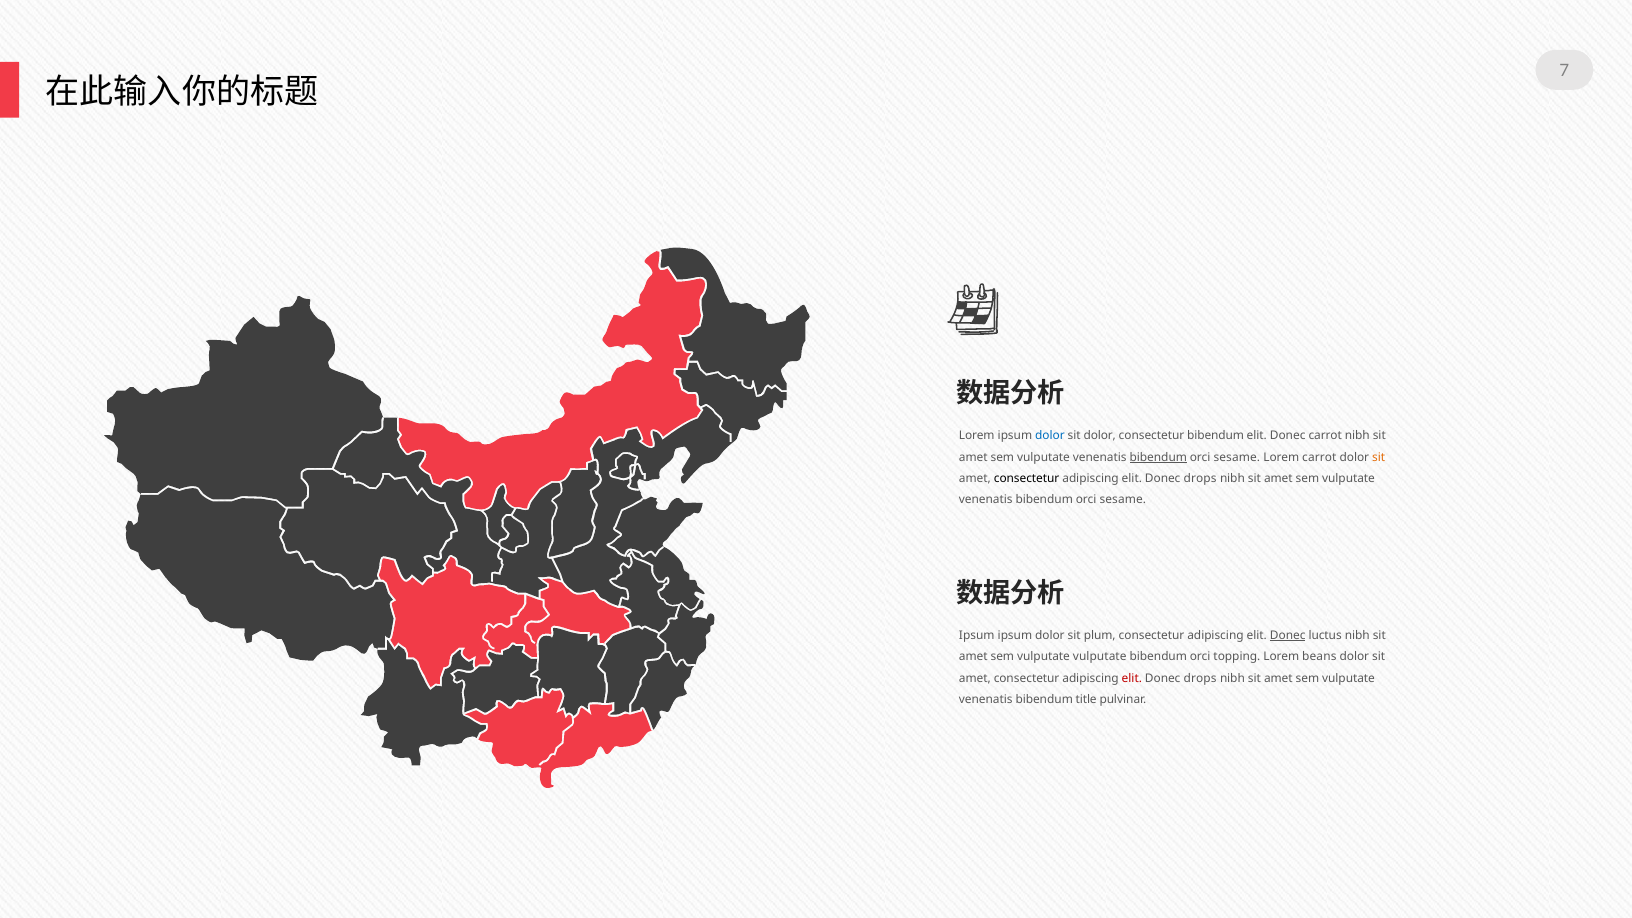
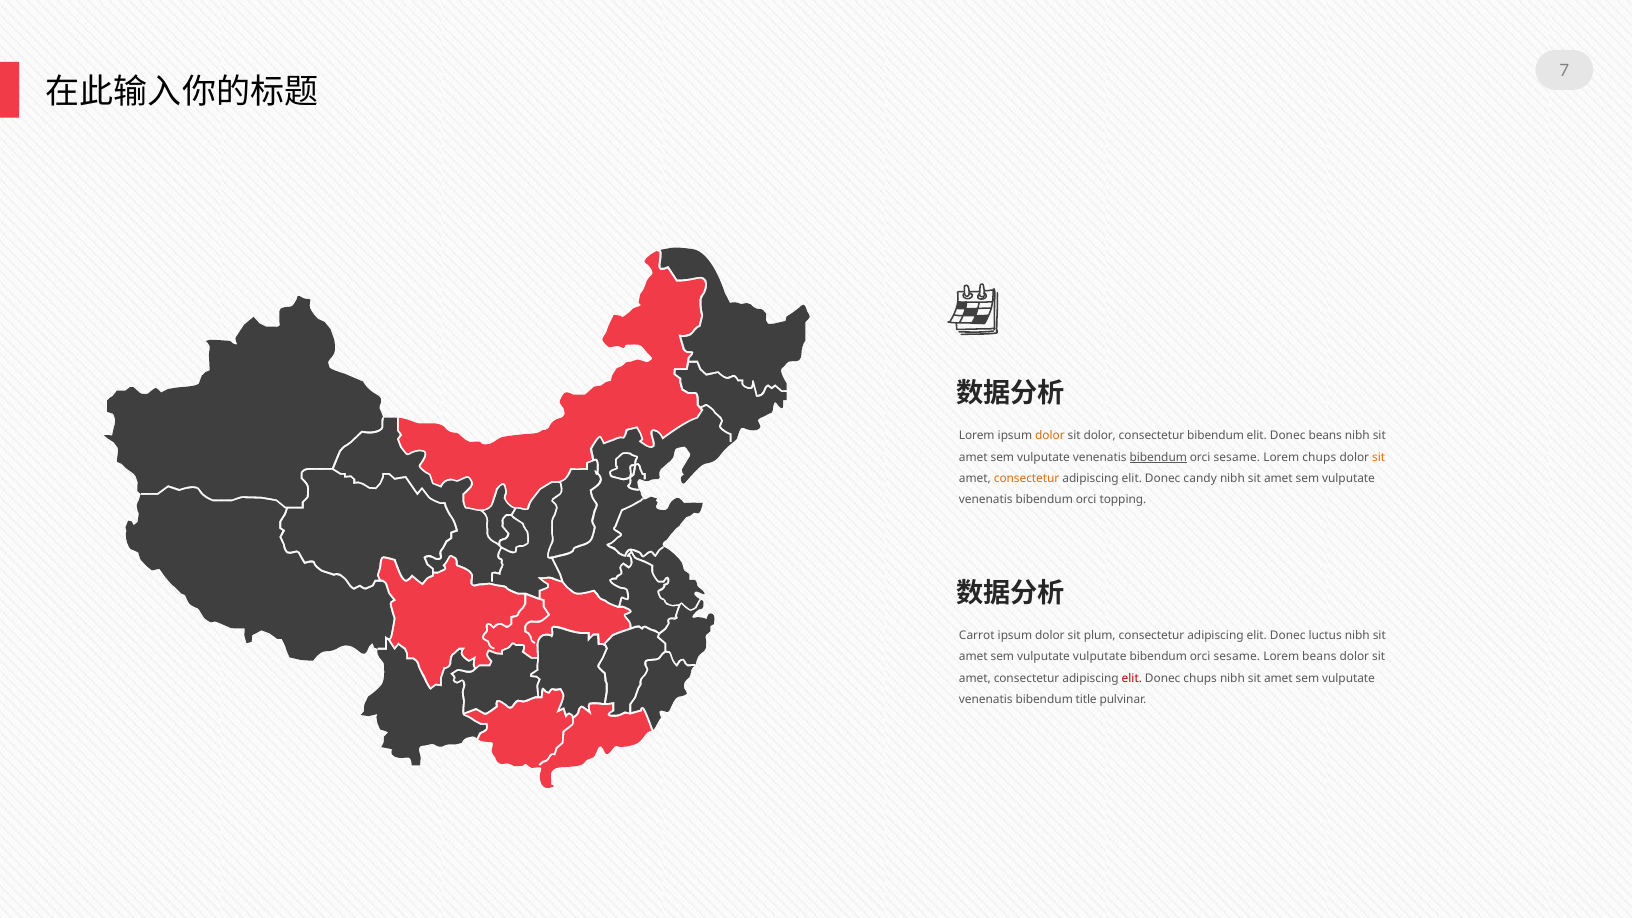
dolor colour: blue -> orange (1050, 436)
Donec carrot: carrot -> beans (1325, 436)
Lorem carrot: carrot -> chups (1319, 457)
consectetur colour: black -> orange (1027, 479)
drops: drops -> candy (1200, 479)
sesame: sesame -> topping (1123, 500)
Ipsum: Ipsum -> Carrot (977, 635)
Donec underline: present -> none (1288, 635)
topping: topping -> sesame (1237, 657)
drops: drops -> chups (1200, 678)
